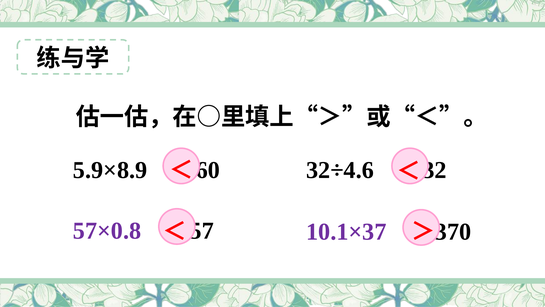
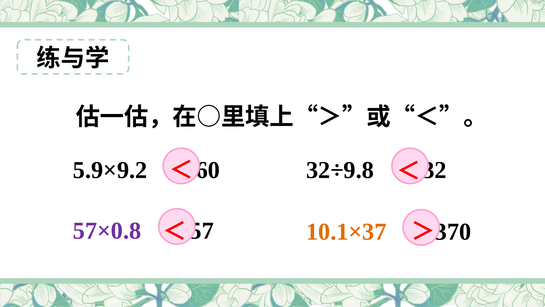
5.9×8.9: 5.9×8.9 -> 5.9×9.2 (110, 170)
32÷4.6: 32÷4.6 -> 32÷9.8 (340, 170)
10.1×37 colour: purple -> orange (346, 231)
